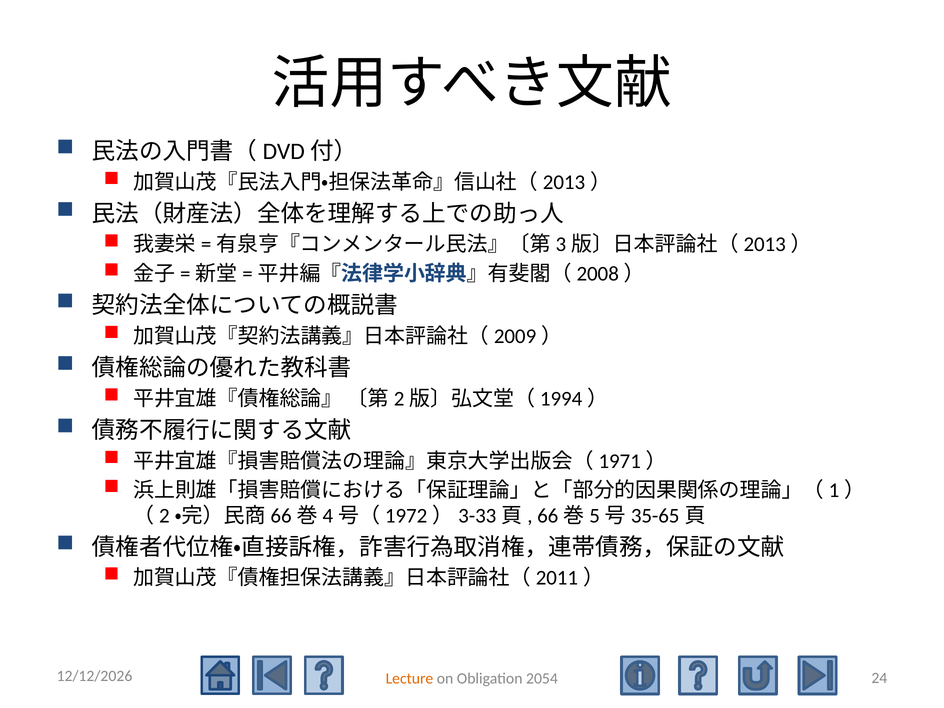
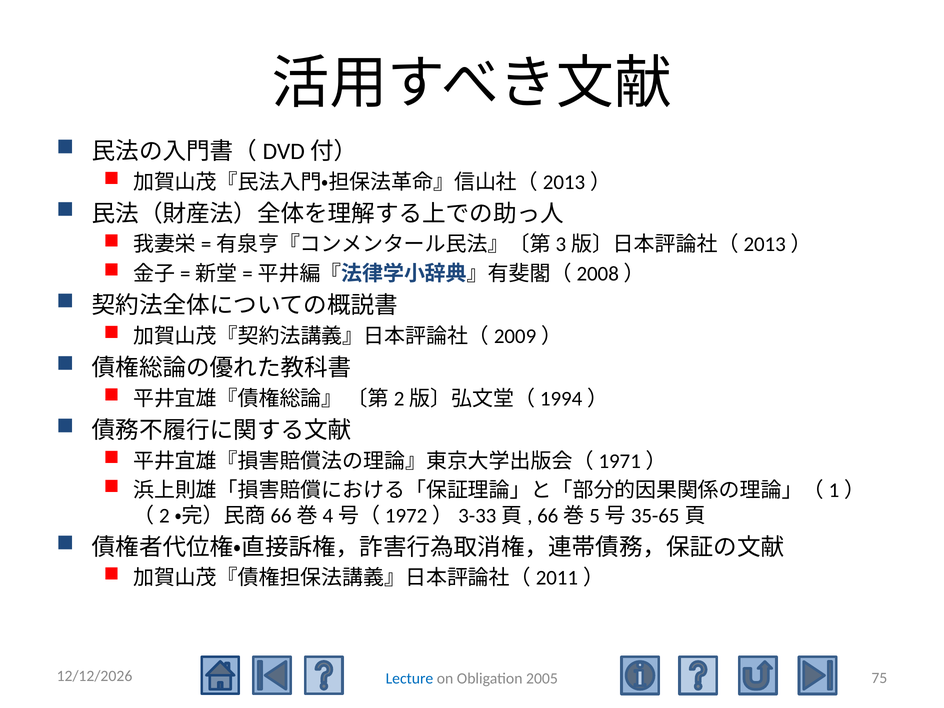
24: 24 -> 75 (879, 678)
Lecture colour: orange -> blue (409, 679)
2054: 2054 -> 2005 (542, 679)
